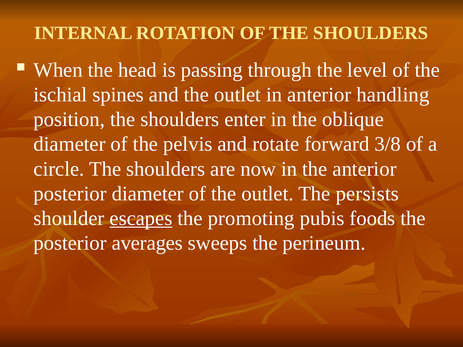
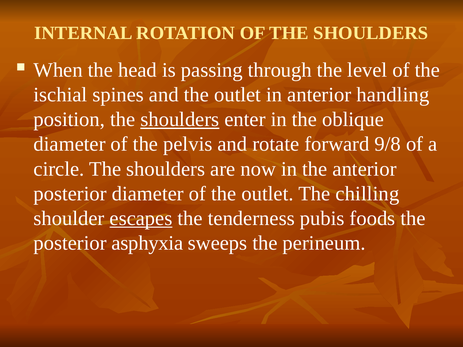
shoulders underline: none -> present (180, 120)
3/8: 3/8 -> 9/8 (388, 144)
persists: persists -> chilling (367, 194)
promoting: promoting -> tenderness (251, 218)
averages: averages -> asphyxia (147, 243)
